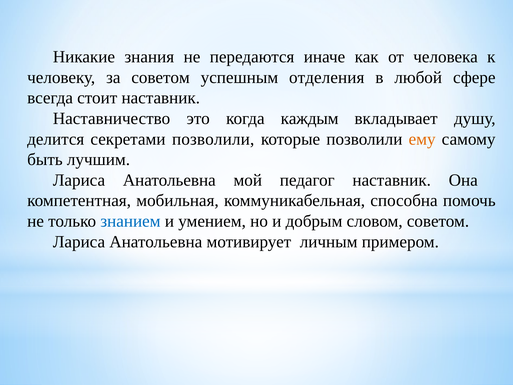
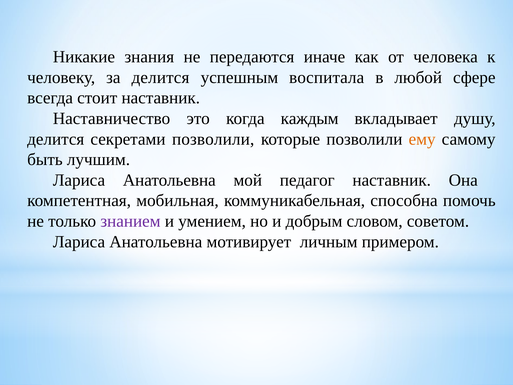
за советом: советом -> делится (160, 77)
отделения: отделения -> воспитала (327, 77)
знанием colour: blue -> purple (130, 221)
